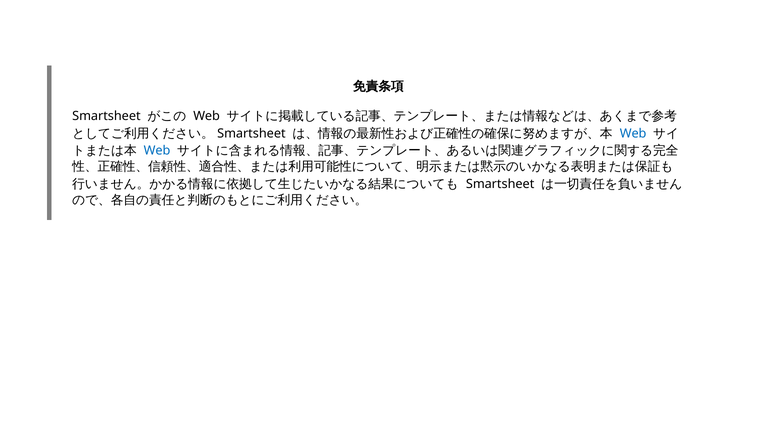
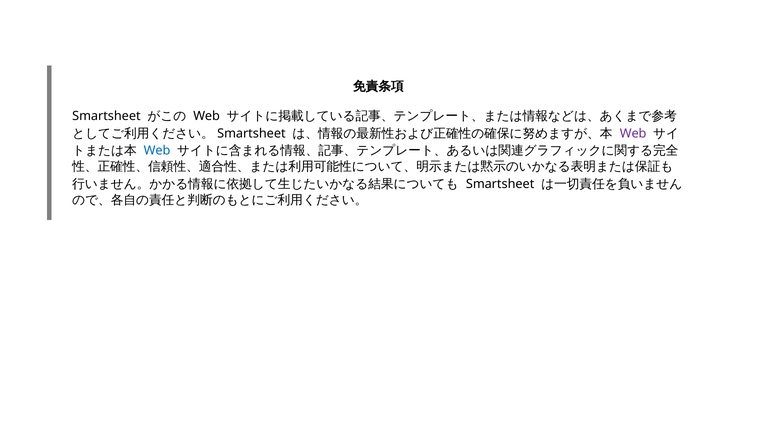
Web colour: blue -> purple (633, 134)
